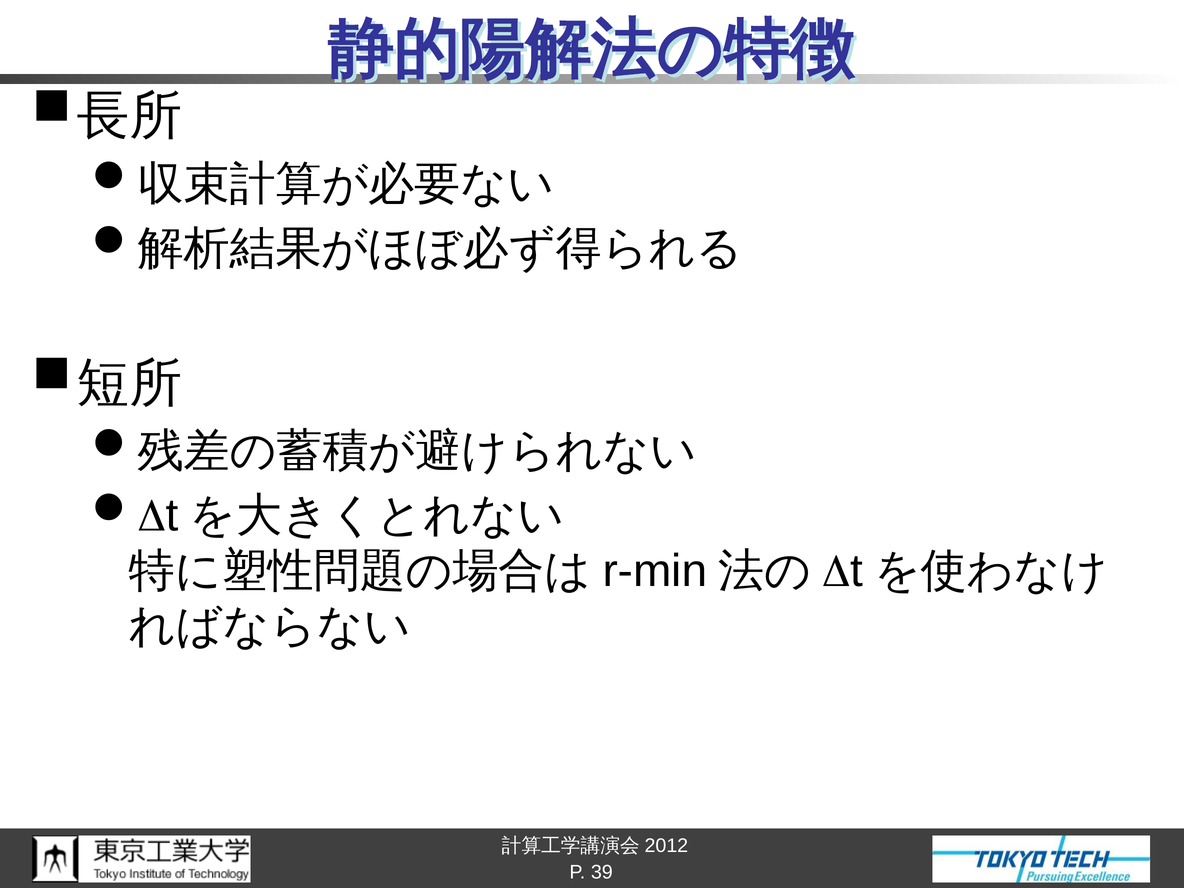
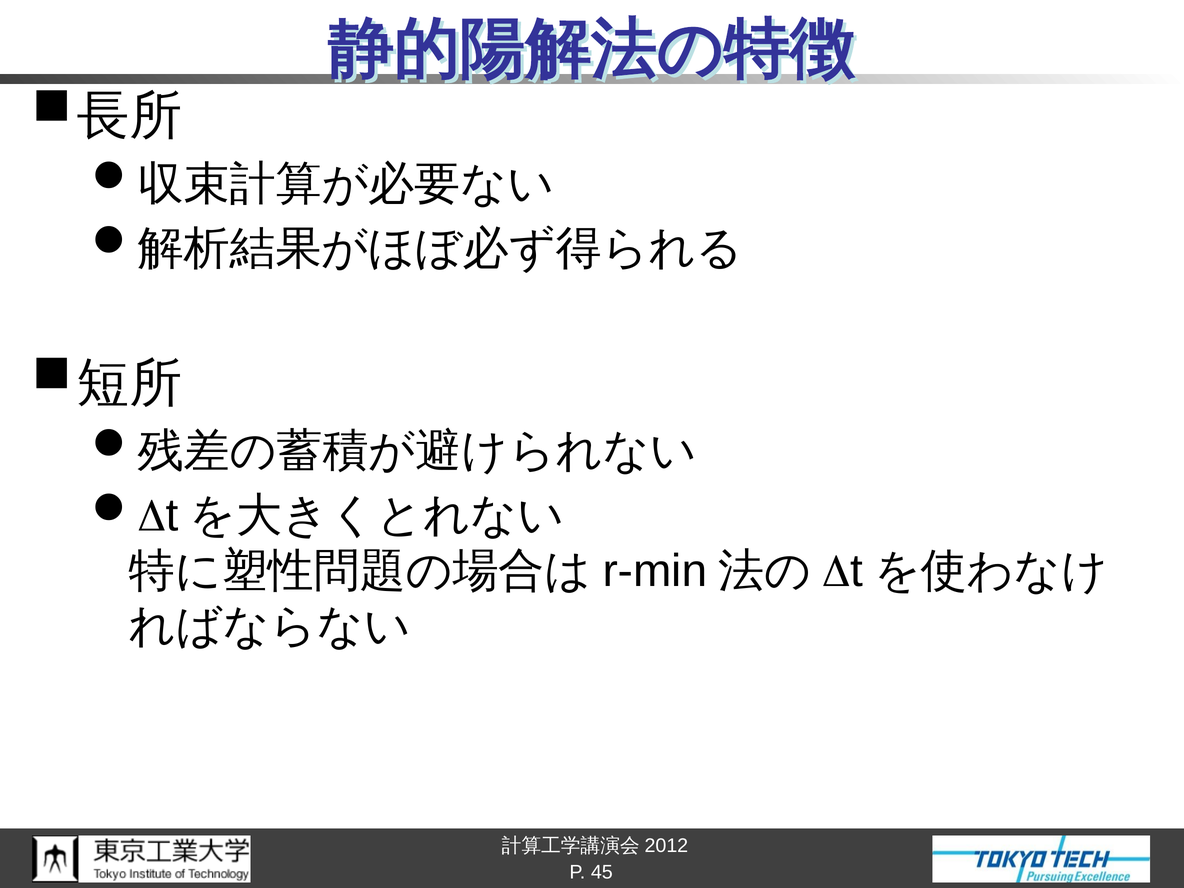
39: 39 -> 45 (602, 872)
